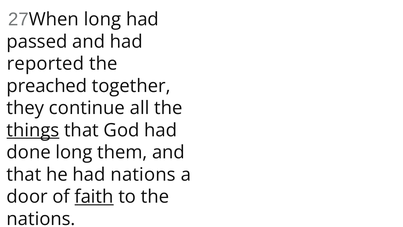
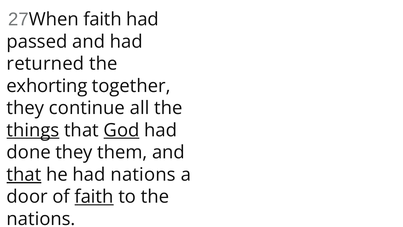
long: long -> faith (103, 19)
reported: reported -> returned (45, 64)
preached: preached -> exhorting (47, 86)
God underline: none -> present (122, 130)
done long: long -> they (74, 152)
that underline: none -> present (24, 174)
